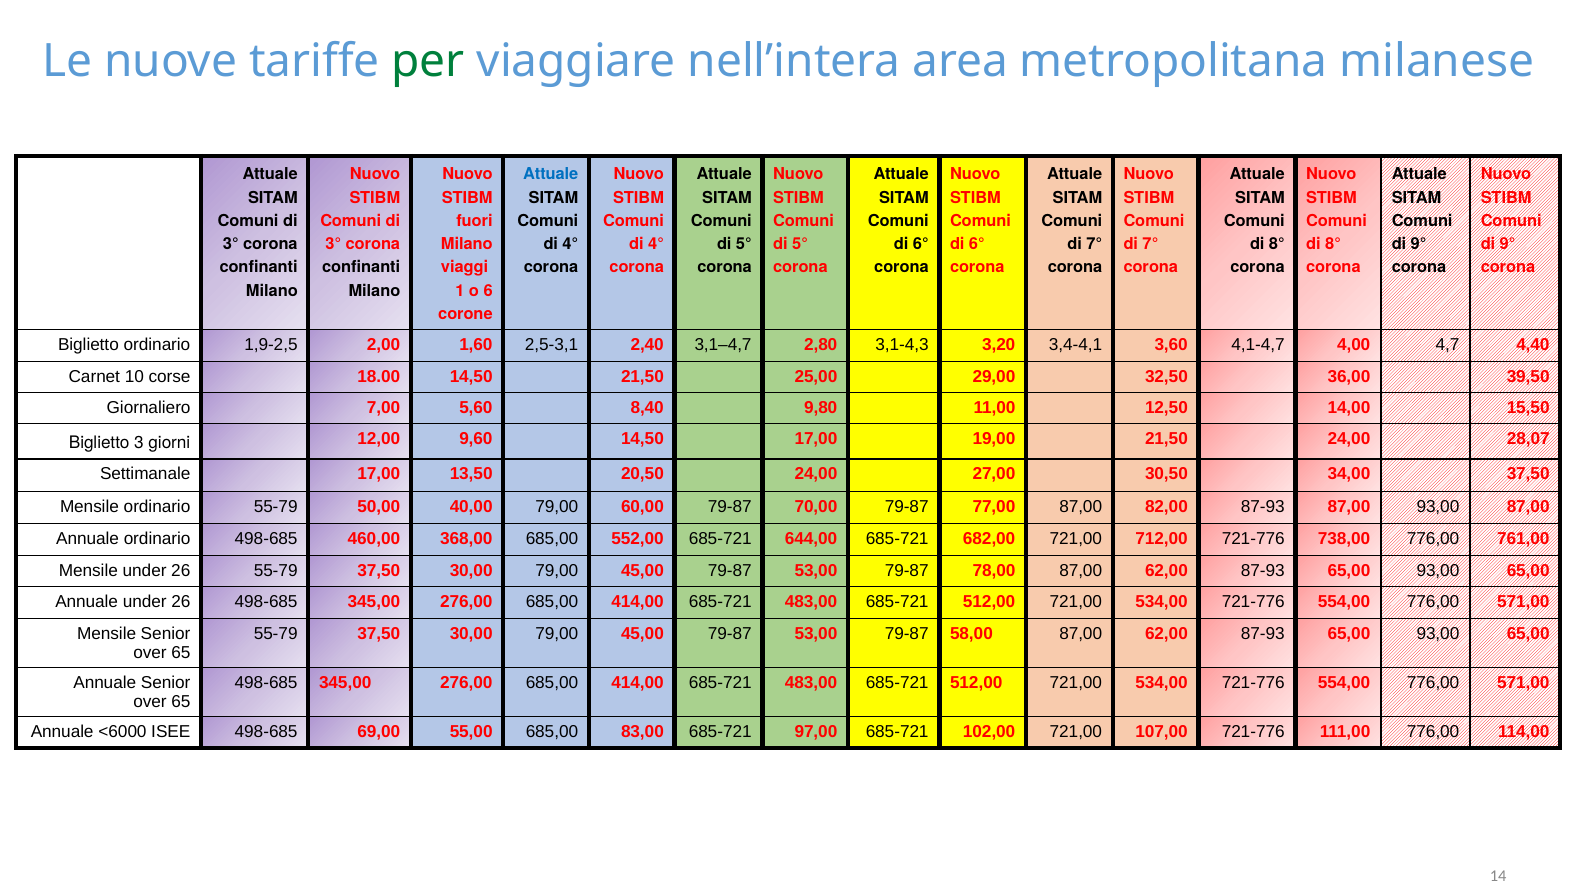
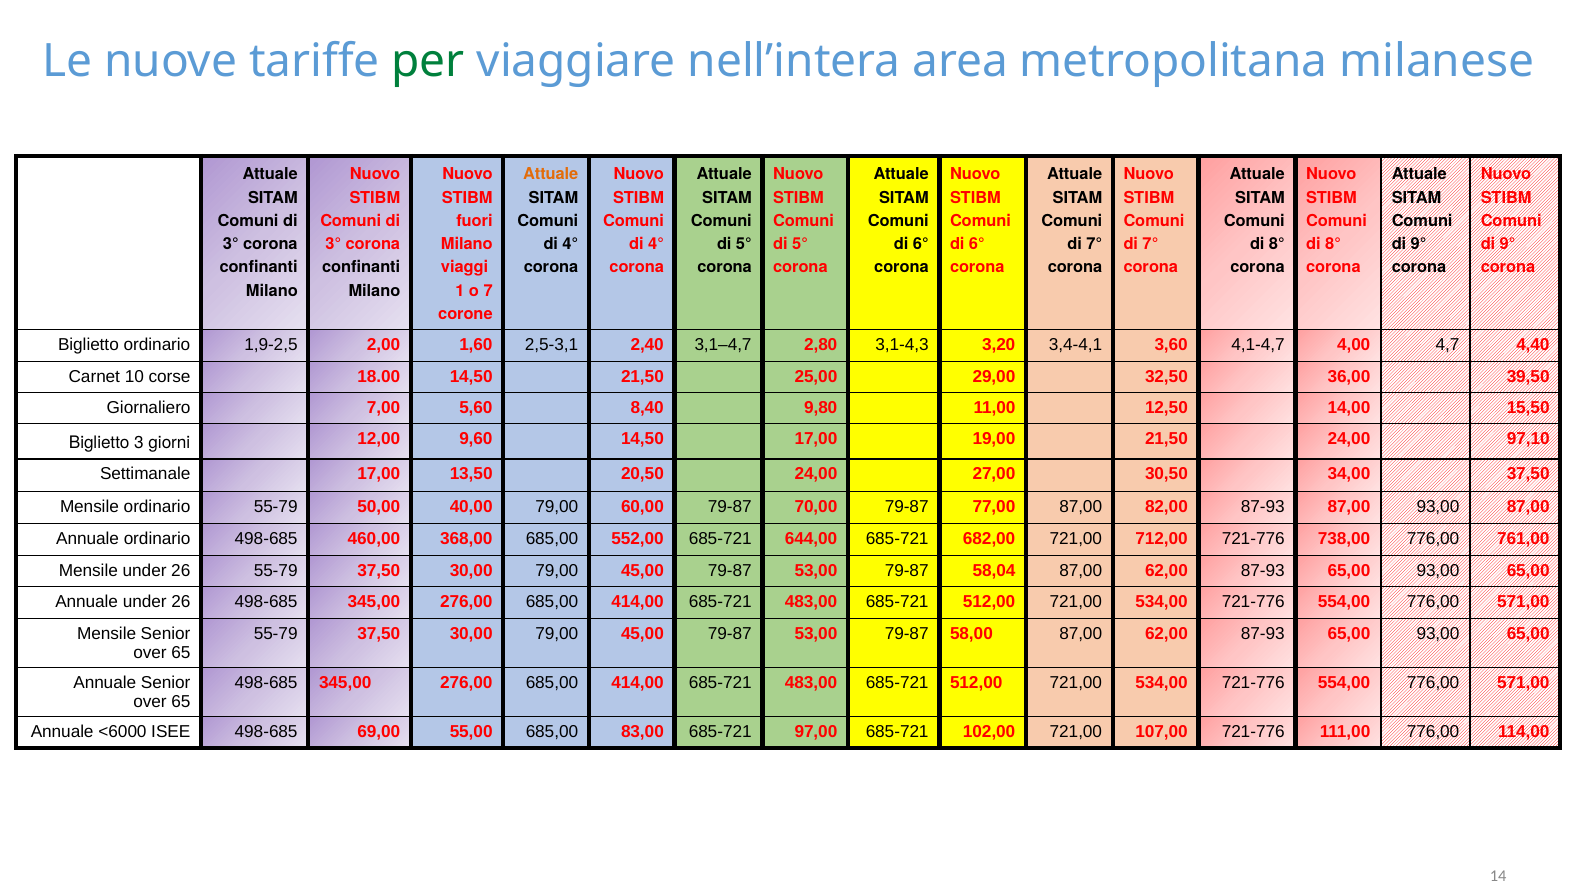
Attuale colour: blue -> orange (551, 174)
6: 6 -> 7 (488, 291)
28,07: 28,07 -> 97,10 (1528, 439)
78,00: 78,00 -> 58,04 (994, 571)
